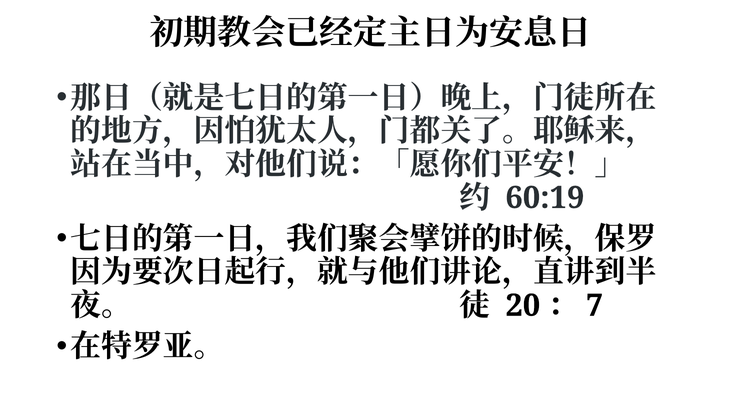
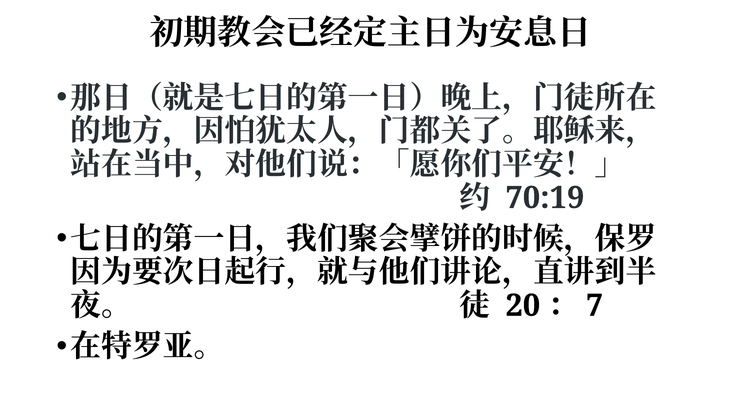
60:19: 60:19 -> 70:19 (545, 198)
